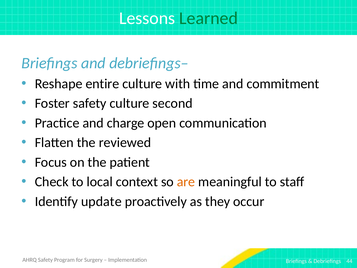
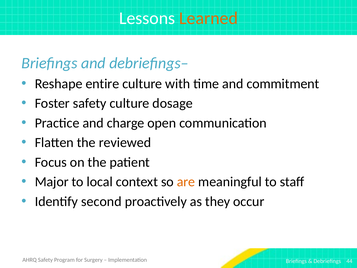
Learned colour: green -> orange (209, 18)
second: second -> dosage (173, 103)
Check: Check -> Major (52, 182)
update: update -> second (101, 201)
